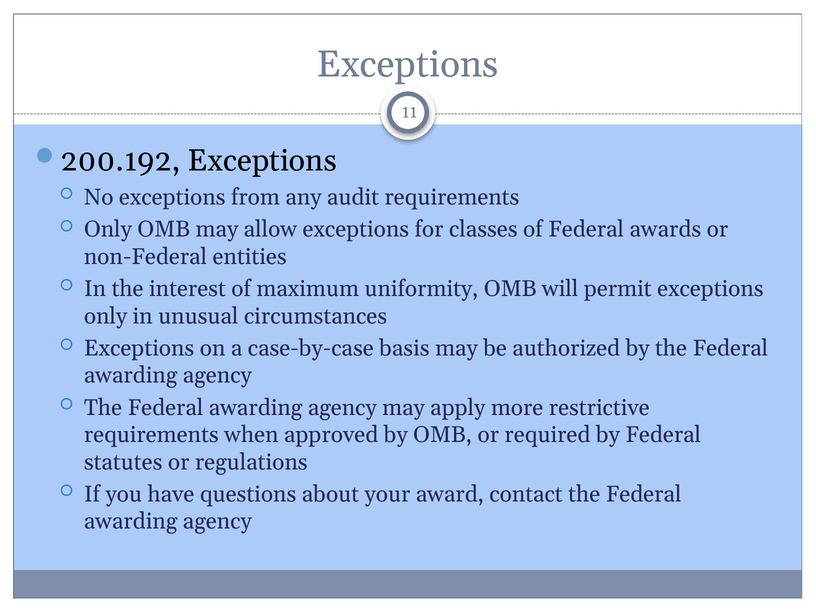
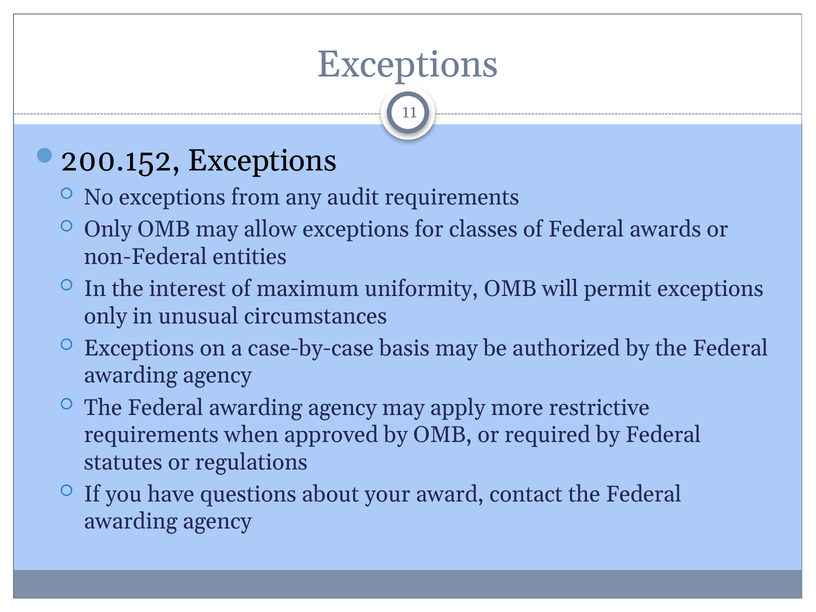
200.192: 200.192 -> 200.152 (120, 161)
